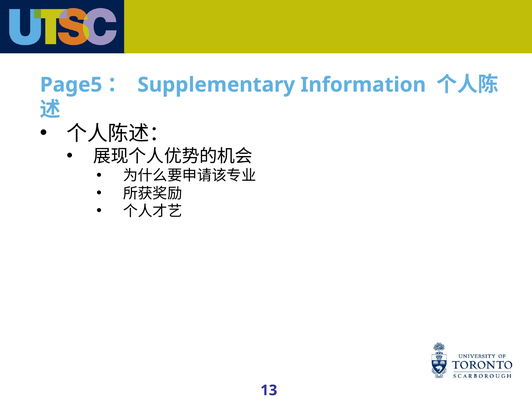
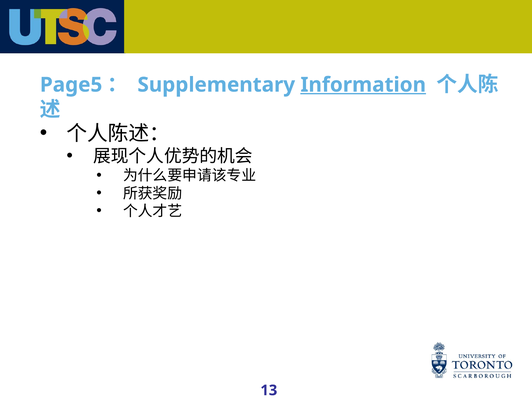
Information underline: none -> present (363, 85)
